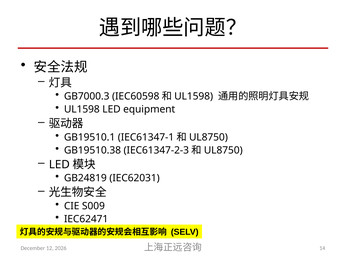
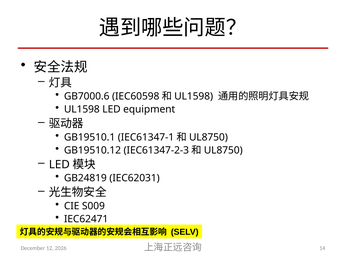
GB7000.3: GB7000.3 -> GB7000.6 (87, 96)
GB19510.38: GB19510.38 -> GB19510.12 (92, 150)
